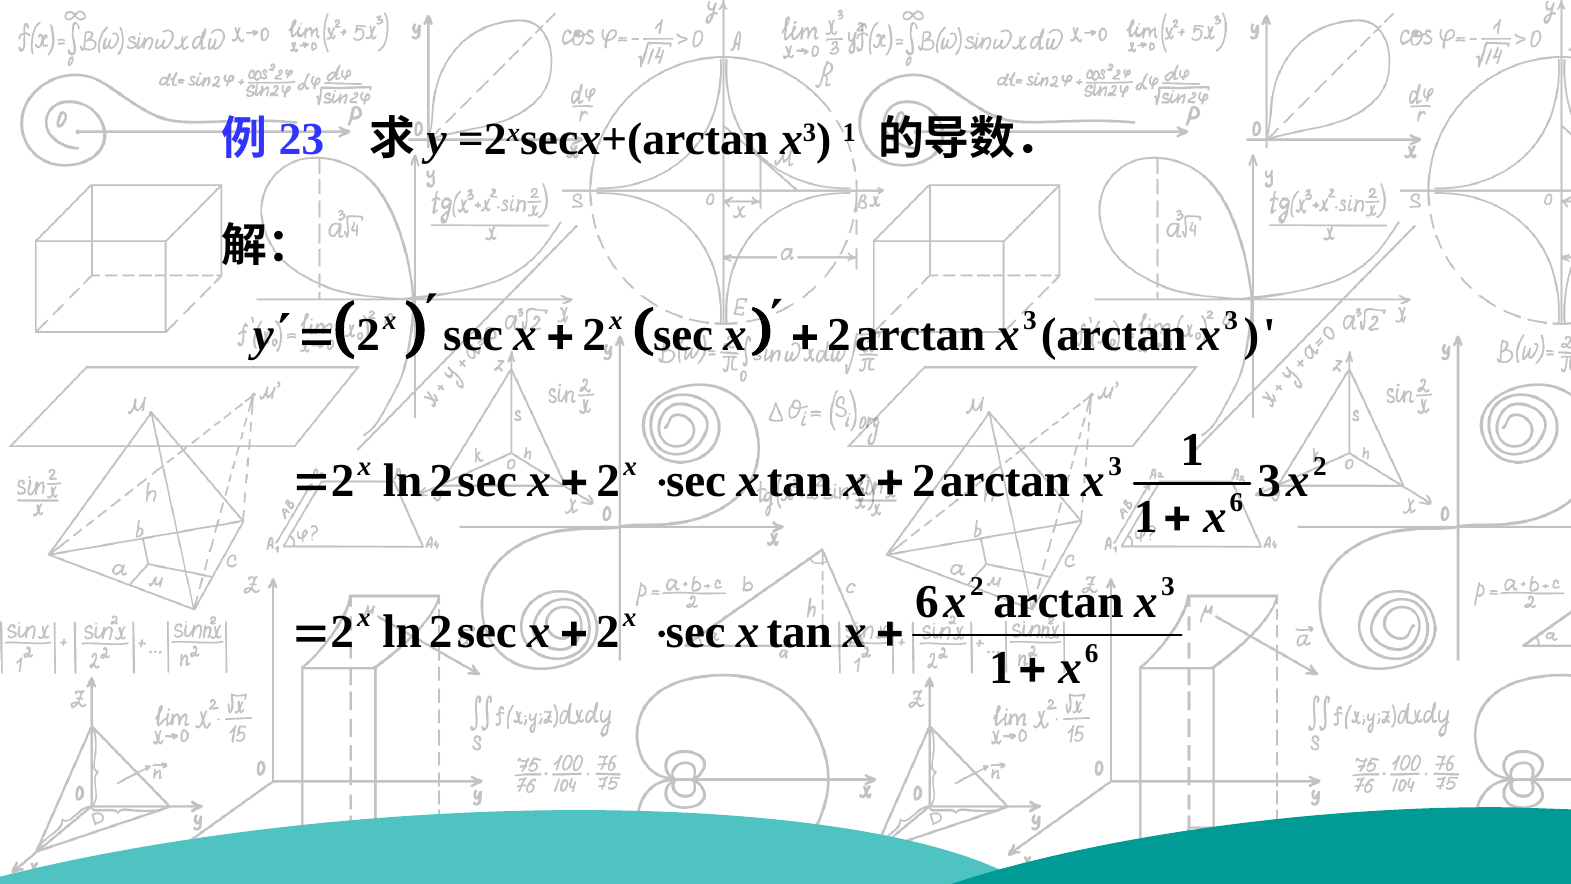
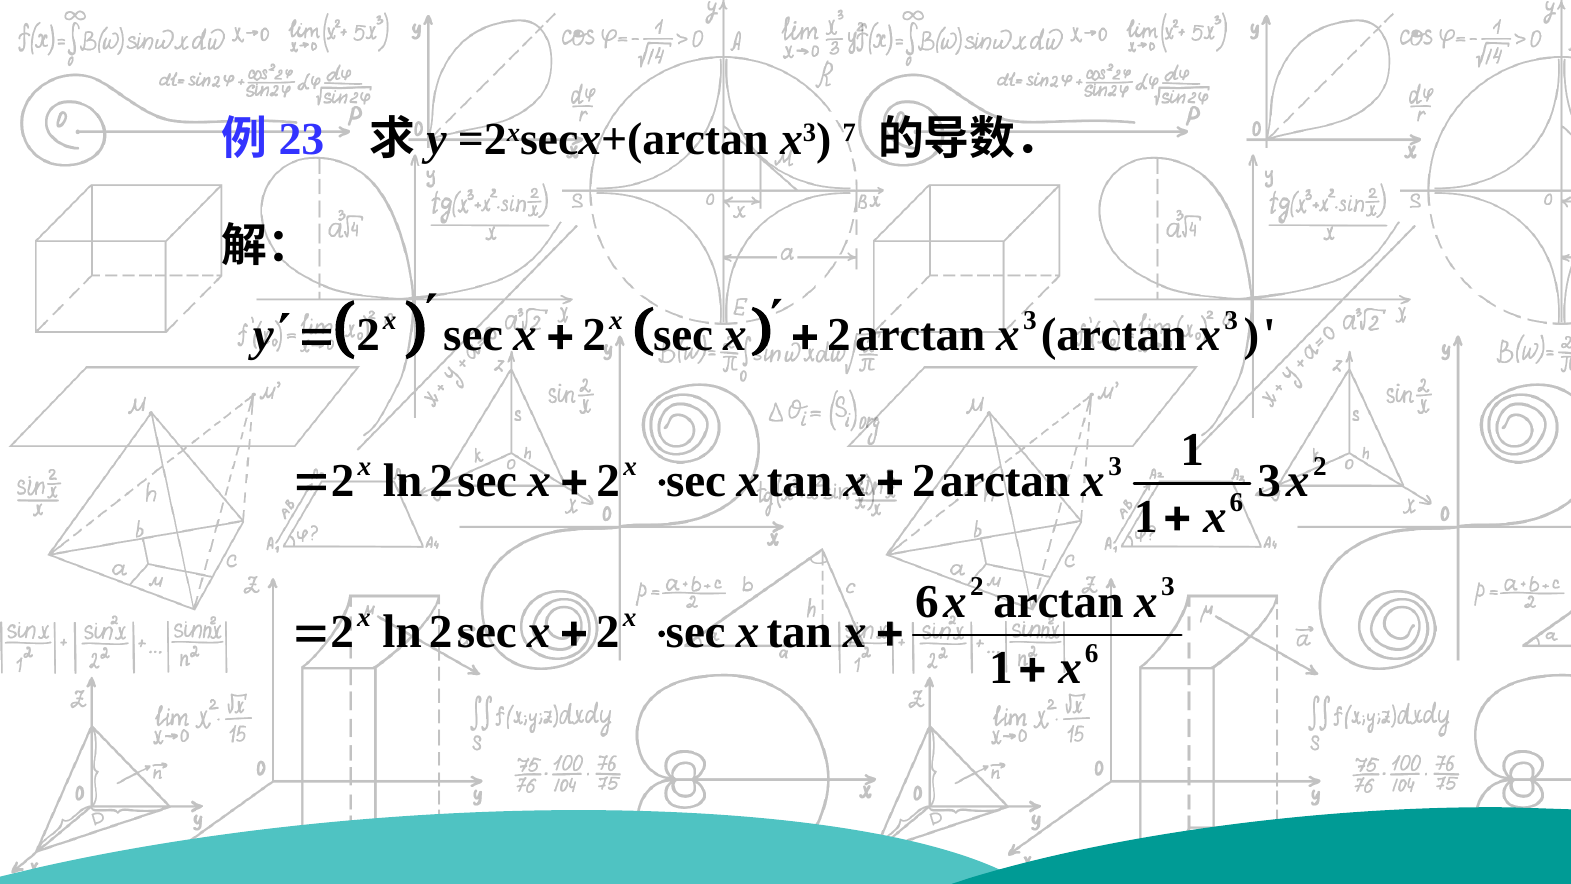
x3 1: 1 -> 7 (849, 132)
